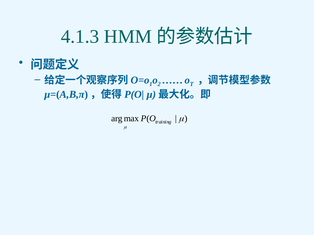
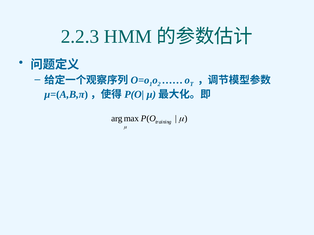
4.1.3: 4.1.3 -> 2.2.3 (80, 37)
